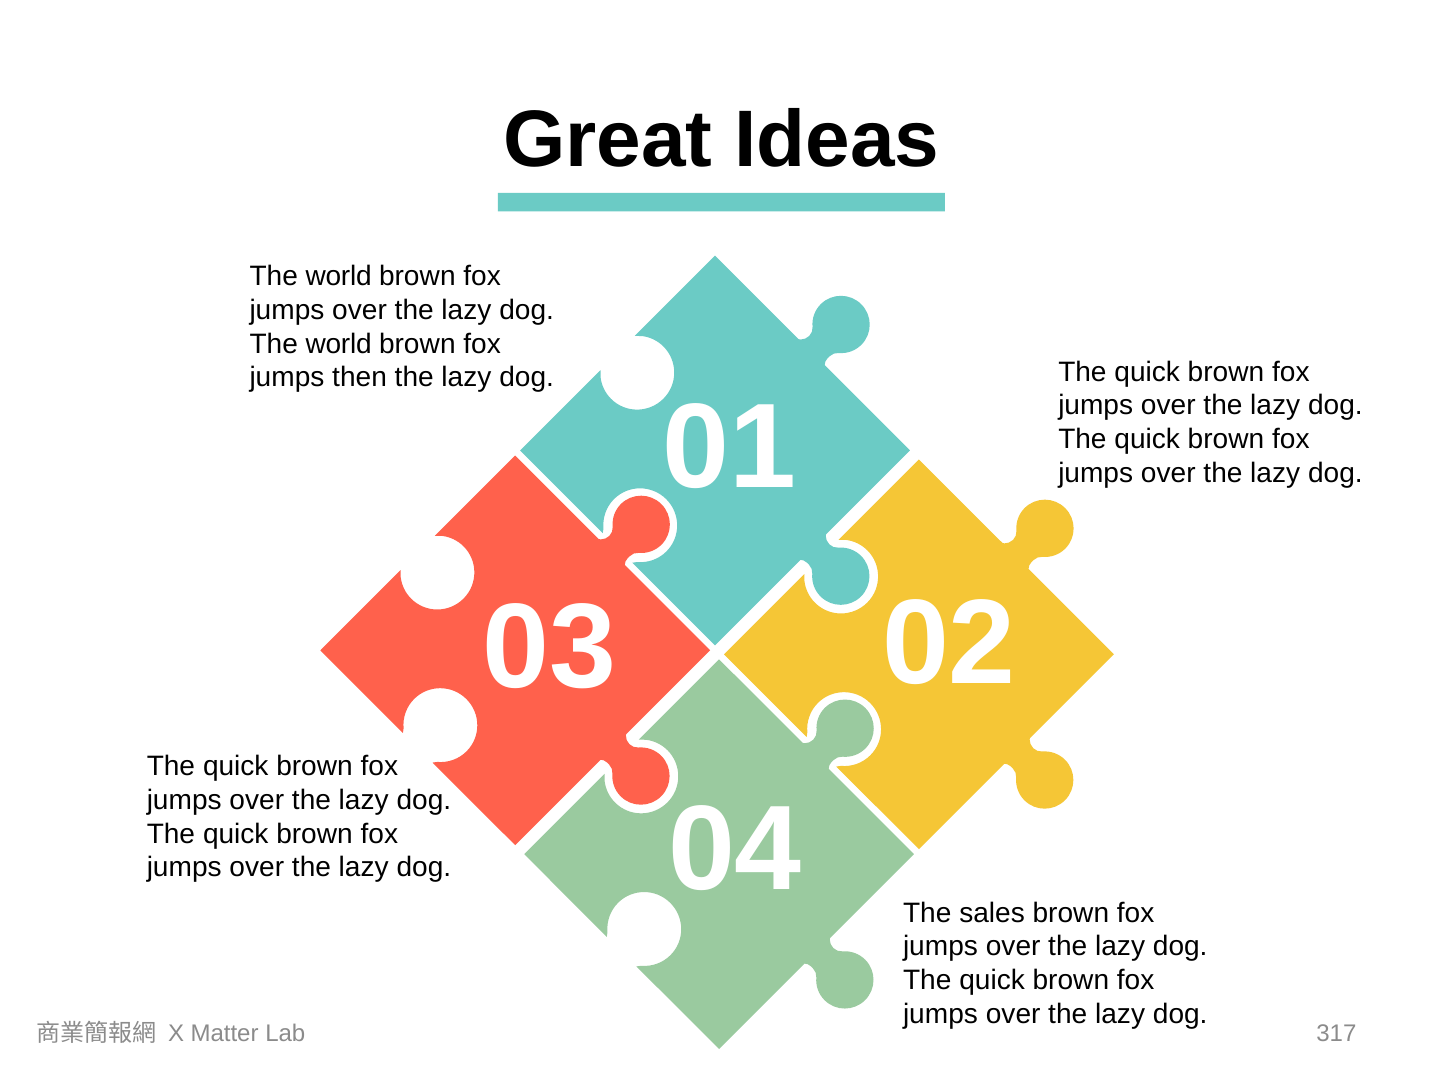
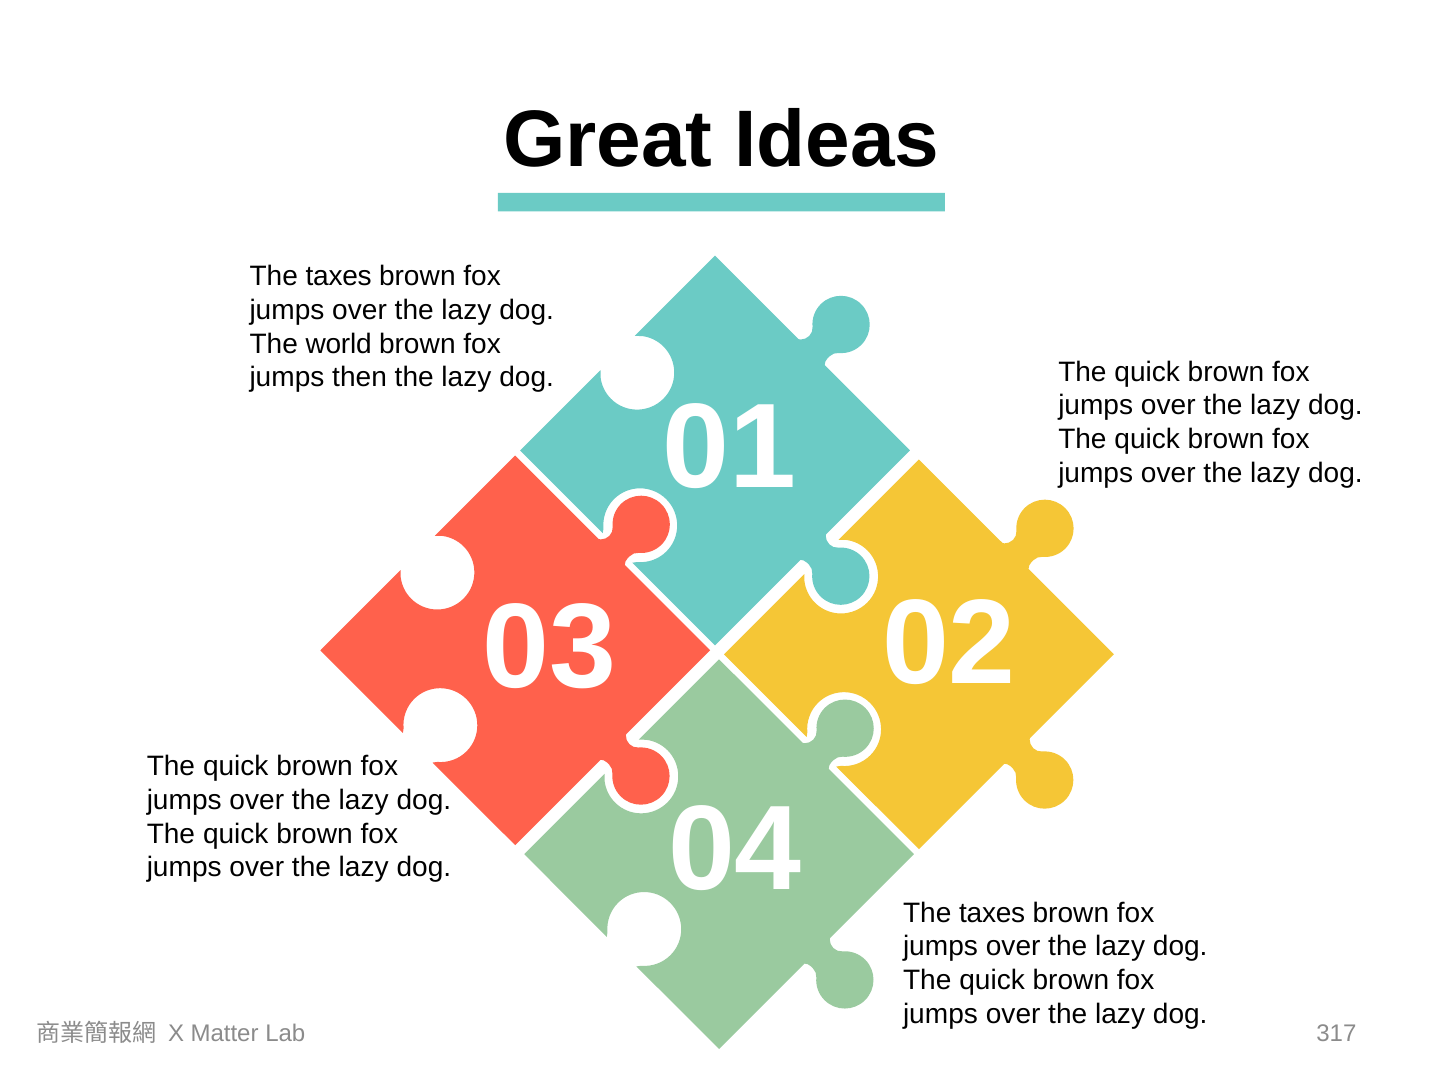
world: world -> taxes (339, 276)
sales: sales -> taxes (992, 913)
